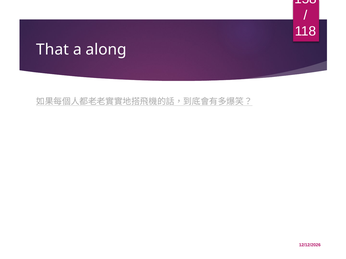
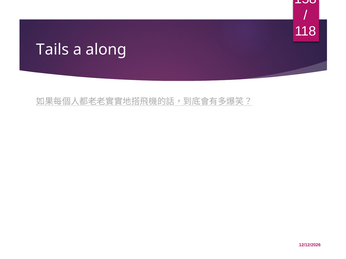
That: That -> Tails (53, 50)
